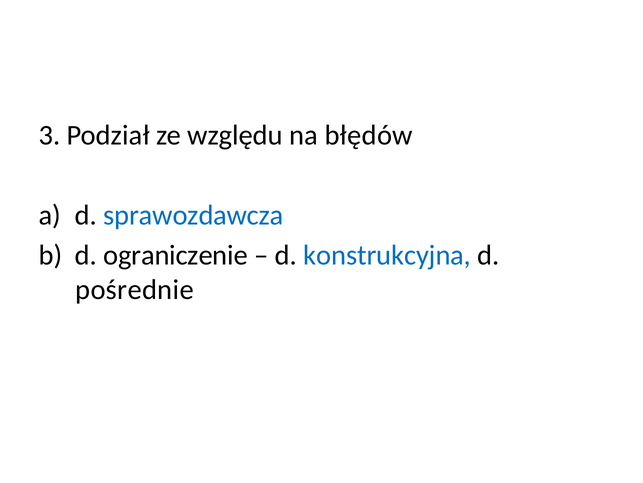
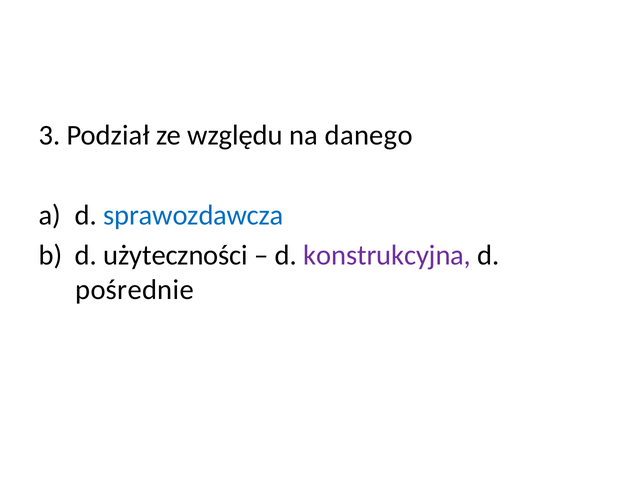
błędów: błędów -> danego (369, 135)
ograniczenie: ograniczenie -> użyteczności (176, 255)
konstrukcyjna colour: blue -> purple (387, 255)
